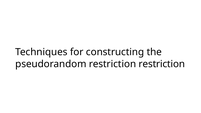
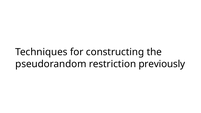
restriction restriction: restriction -> previously (162, 64)
